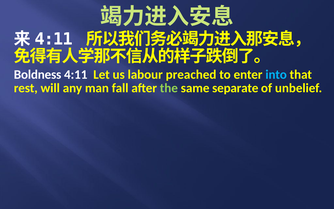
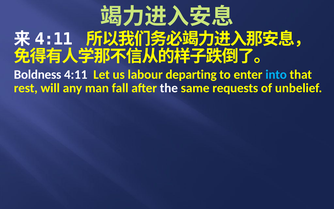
preached: preached -> departing (191, 75)
the colour: light green -> white (169, 88)
separate: separate -> requests (235, 88)
